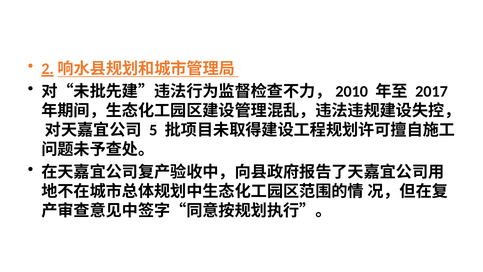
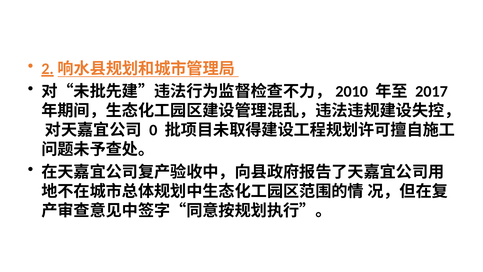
5: 5 -> 0 (153, 130)
